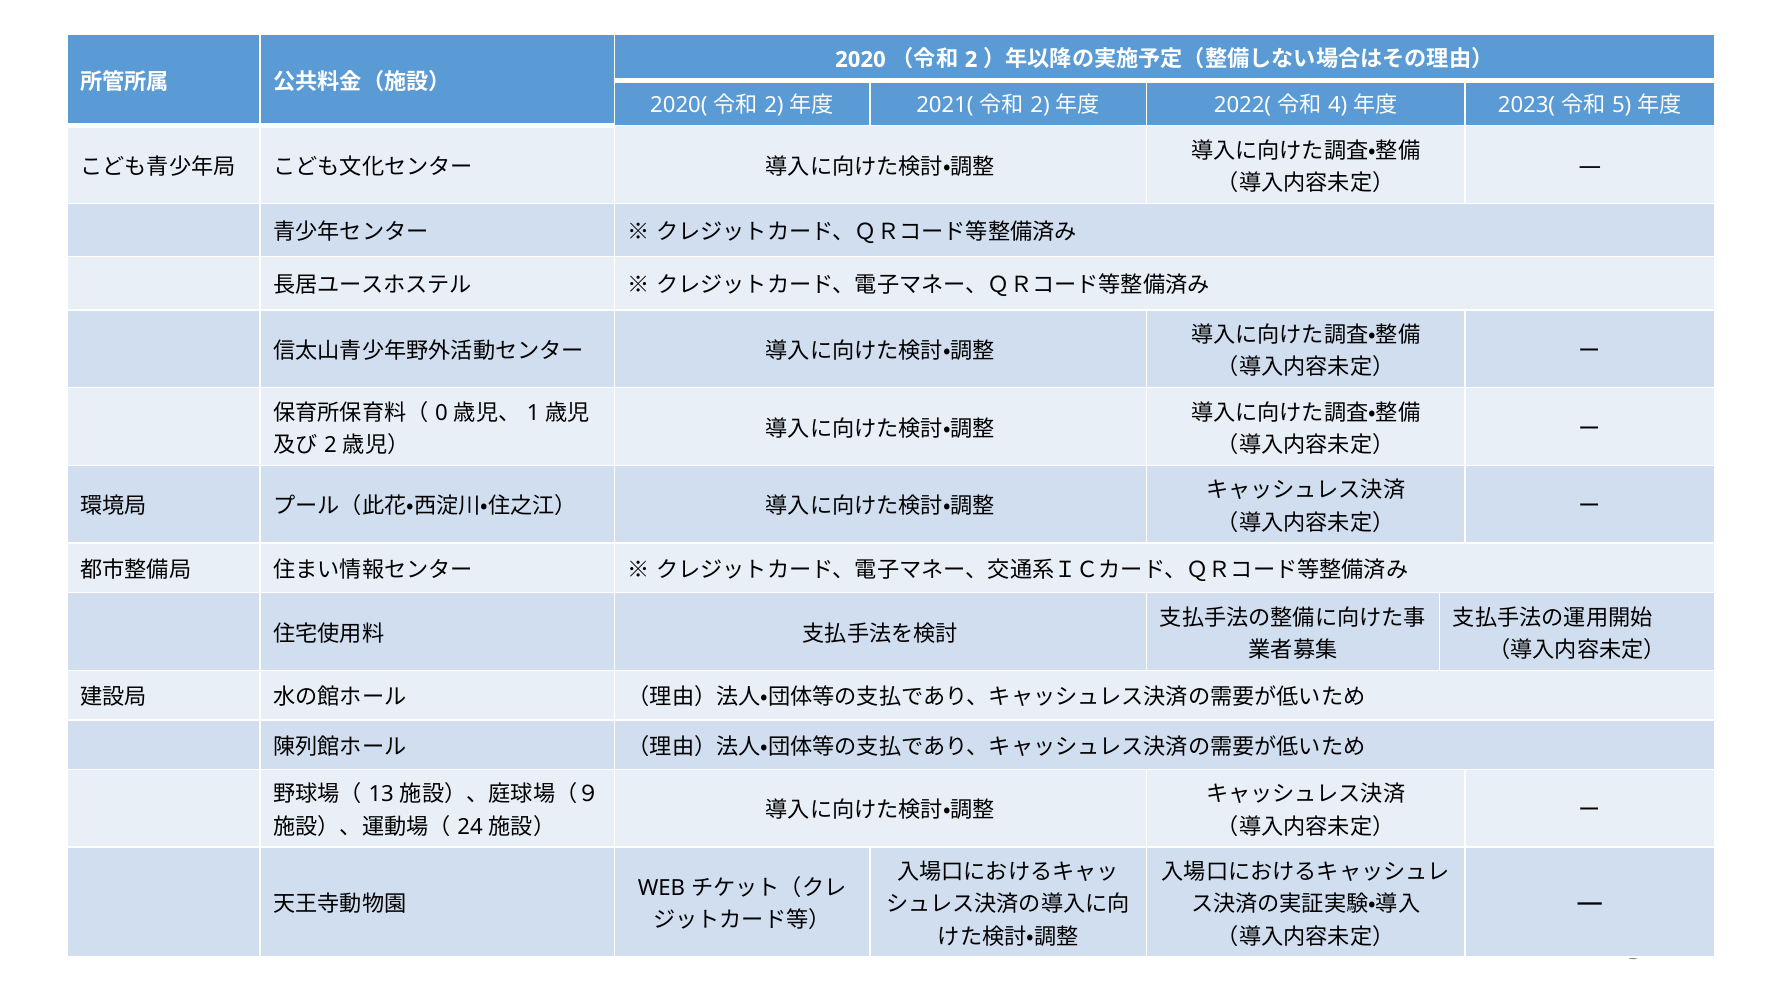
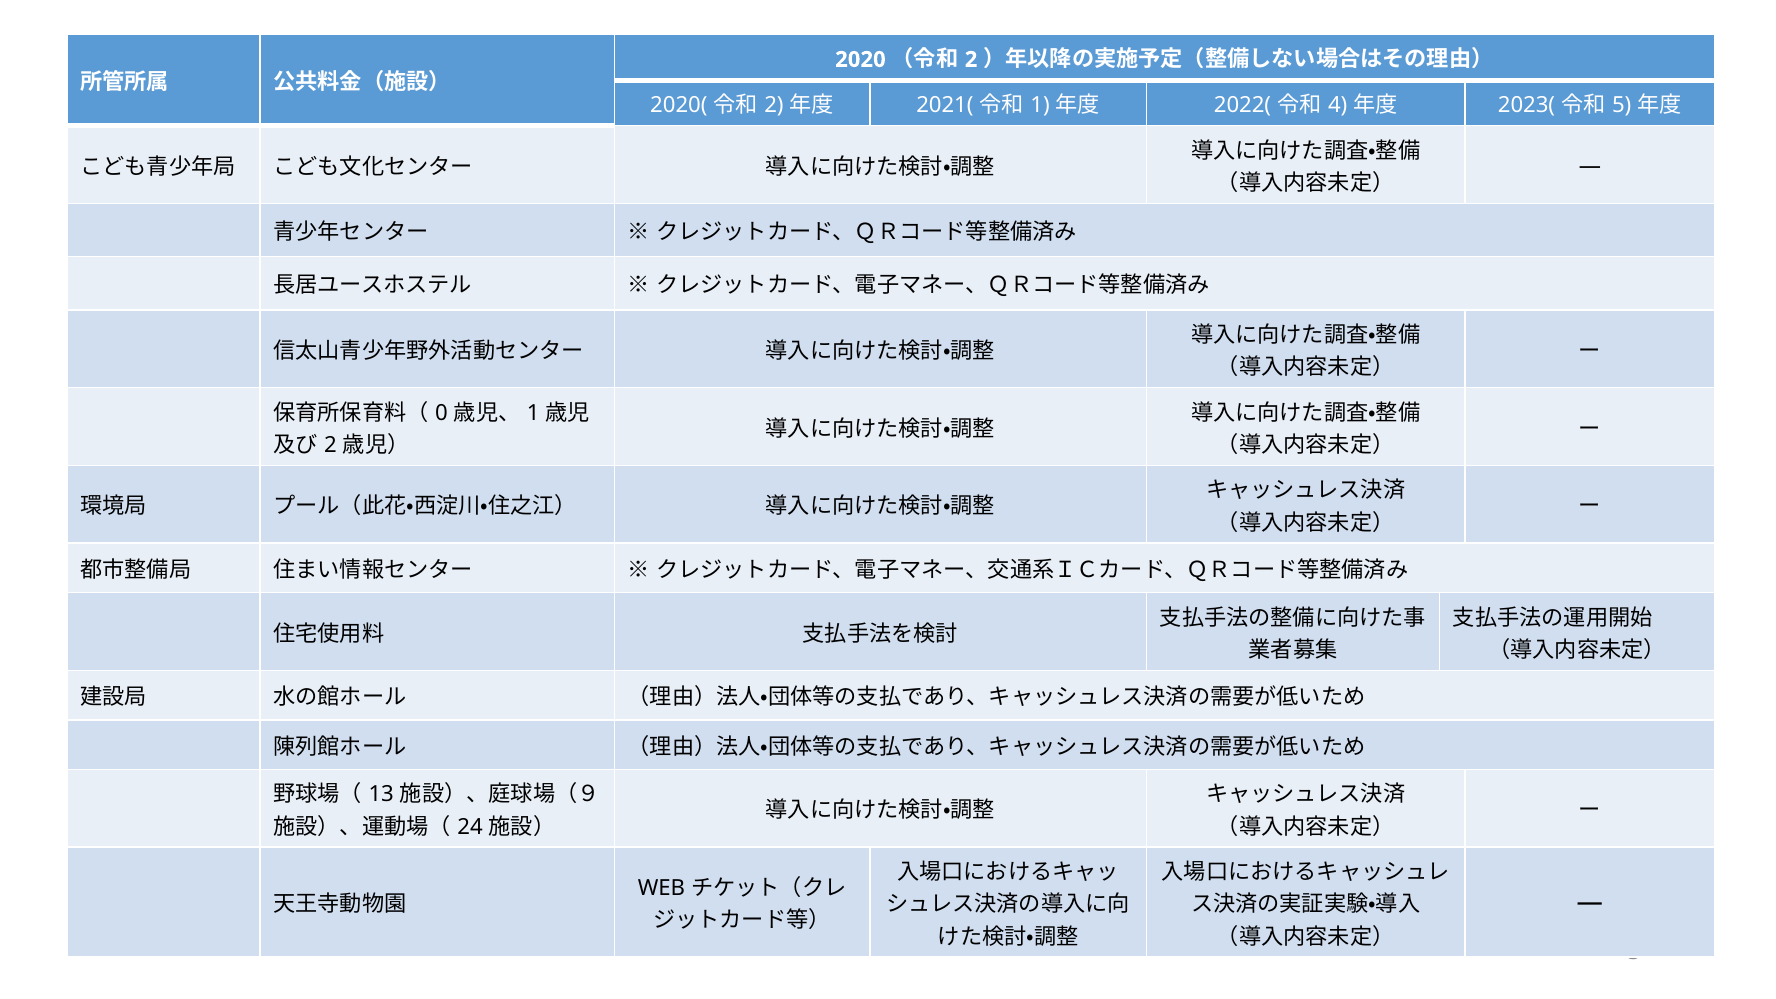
2: 2 -> 1 (1040, 105)
